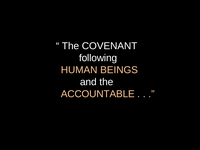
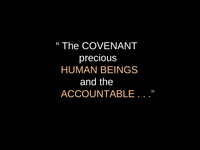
following: following -> precious (98, 58)
